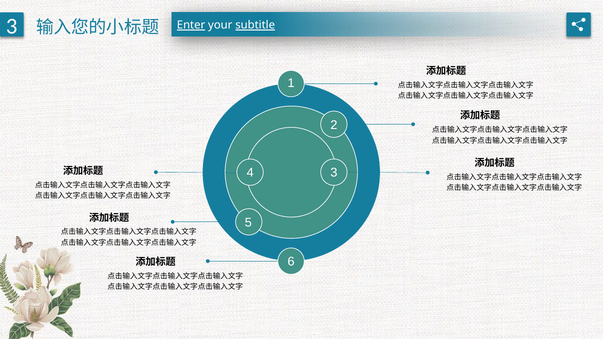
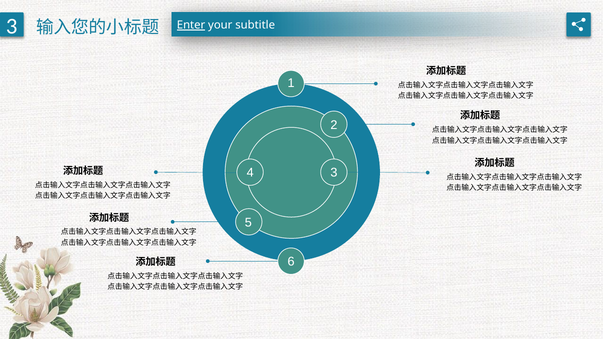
subtitle underline: present -> none (255, 25)
